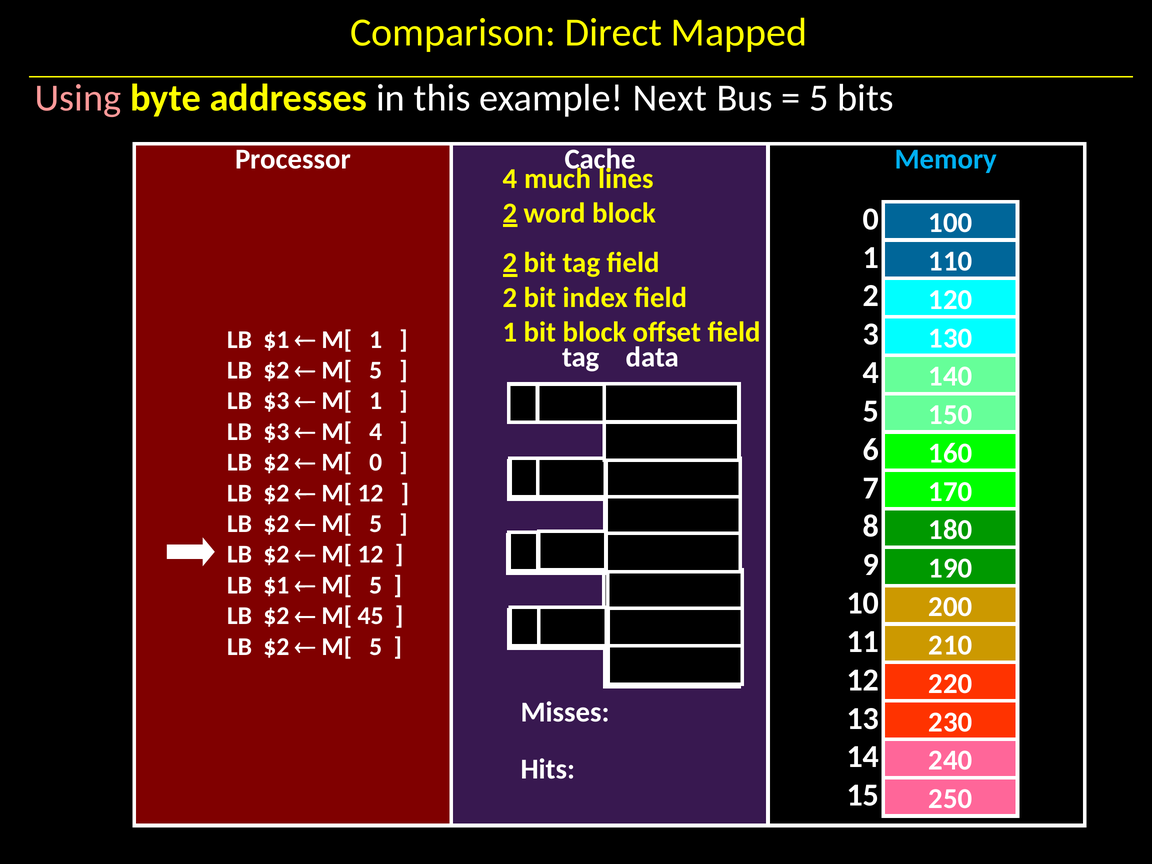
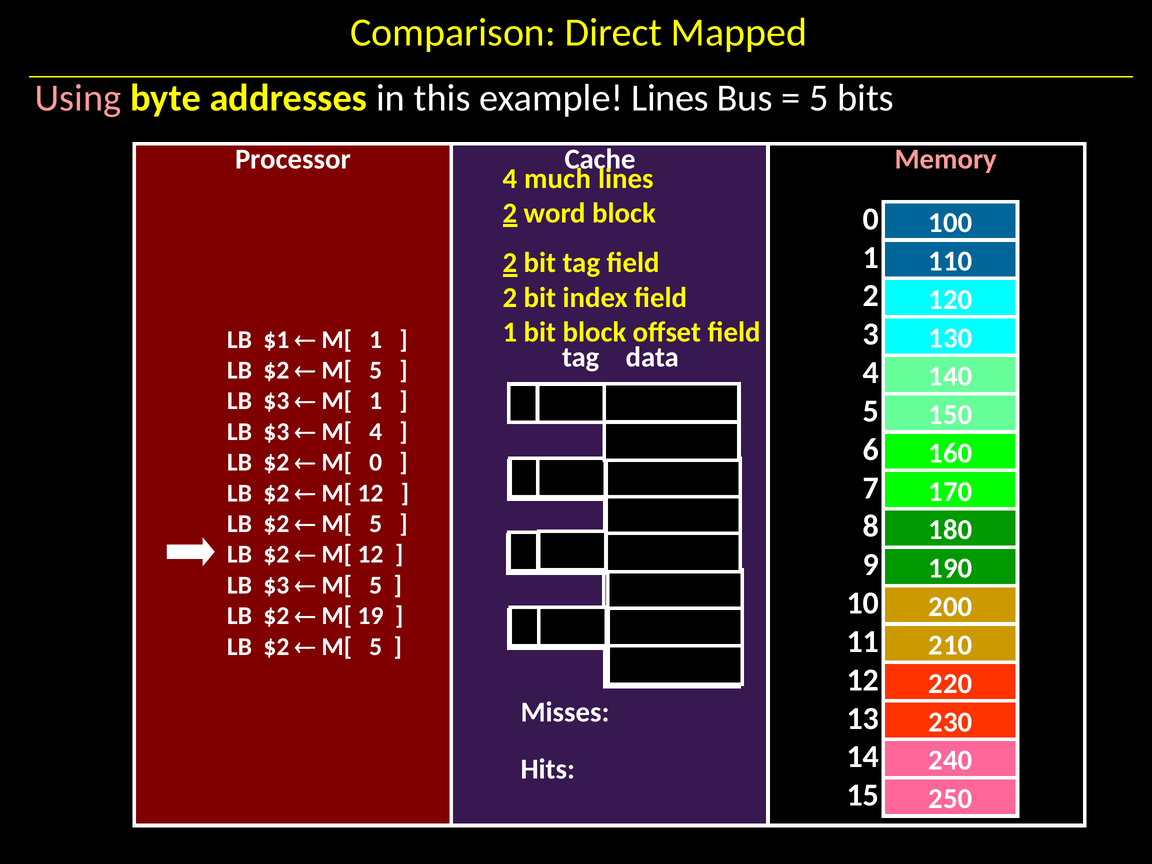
example Next: Next -> Lines (670, 98)
Memory colour: light blue -> pink (946, 159)
$1: $1 -> $3 (276, 585)
45: 45 -> 19 (371, 616)
